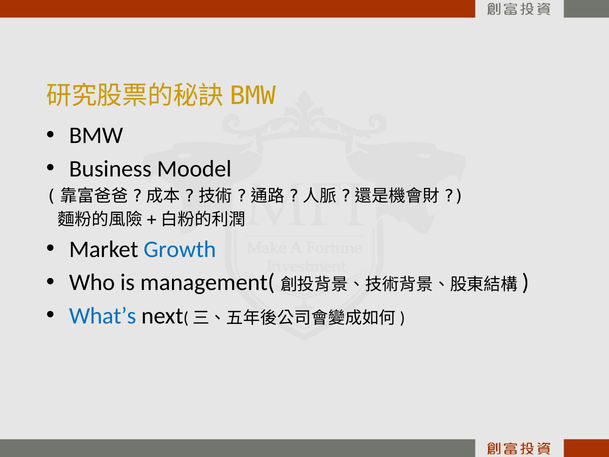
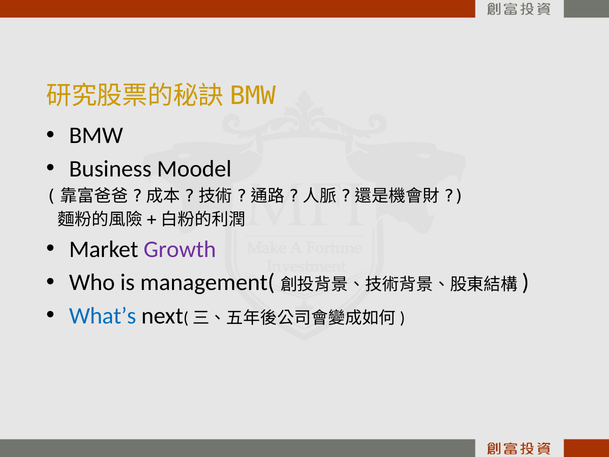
Growth colour: blue -> purple (180, 249)
